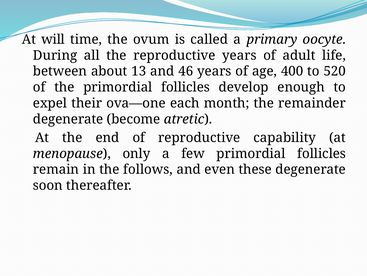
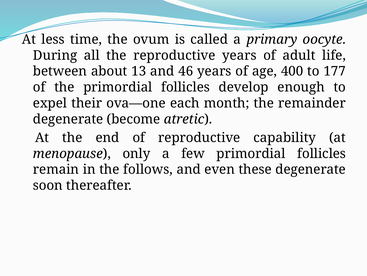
will: will -> less (53, 39)
520: 520 -> 177 (335, 71)
